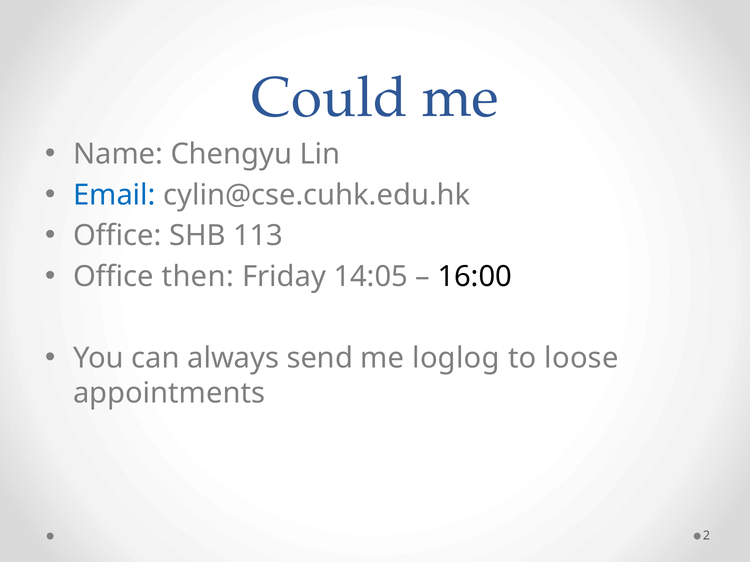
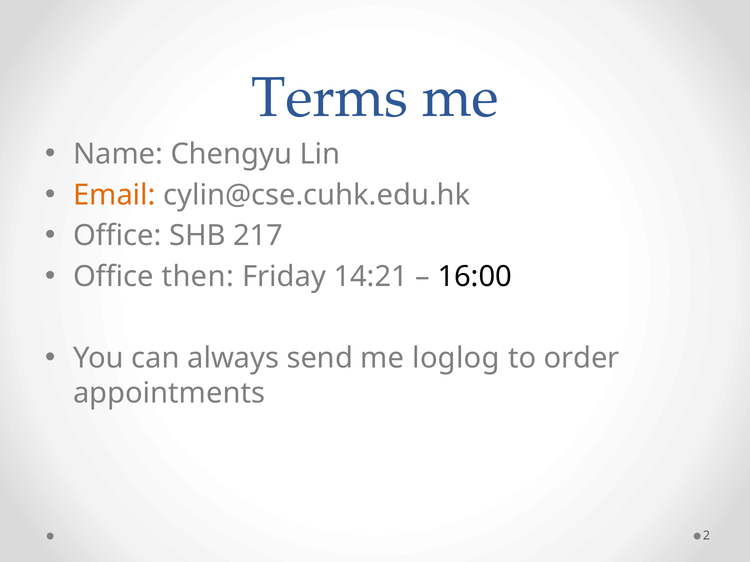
Could: Could -> Terms (330, 98)
Email colour: blue -> orange (114, 195)
113: 113 -> 217 (258, 236)
14:05: 14:05 -> 14:21 (371, 277)
loose: loose -> order (582, 358)
